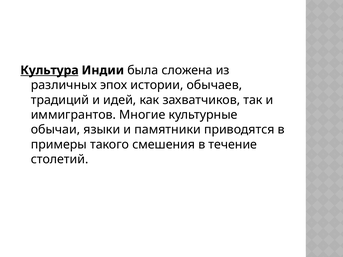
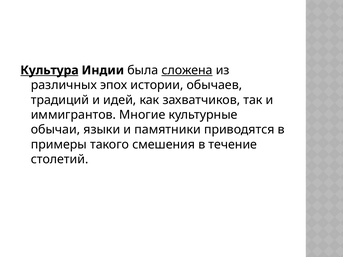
сложена underline: none -> present (187, 70)
